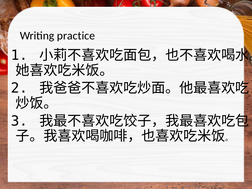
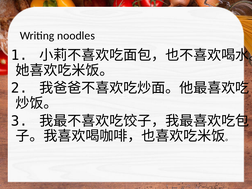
practice: practice -> noodles (76, 36)
